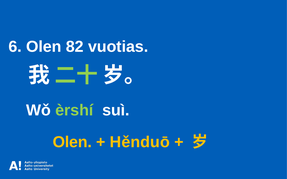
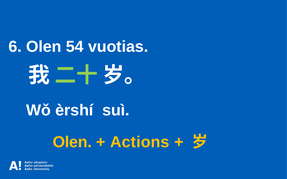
82: 82 -> 54 (75, 47)
èrshí colour: light green -> white (74, 110)
Hěnduō: Hěnduō -> Actions (140, 142)
